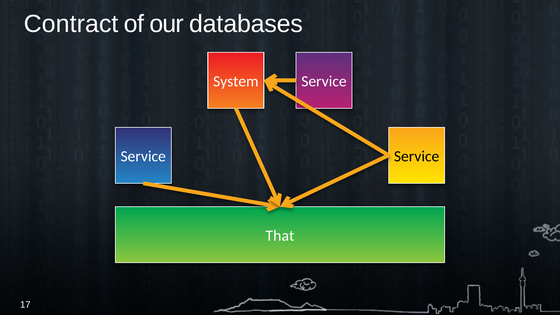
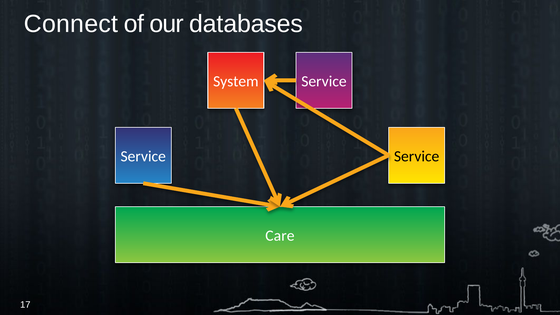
Contract: Contract -> Connect (71, 24)
That: That -> Care (280, 236)
